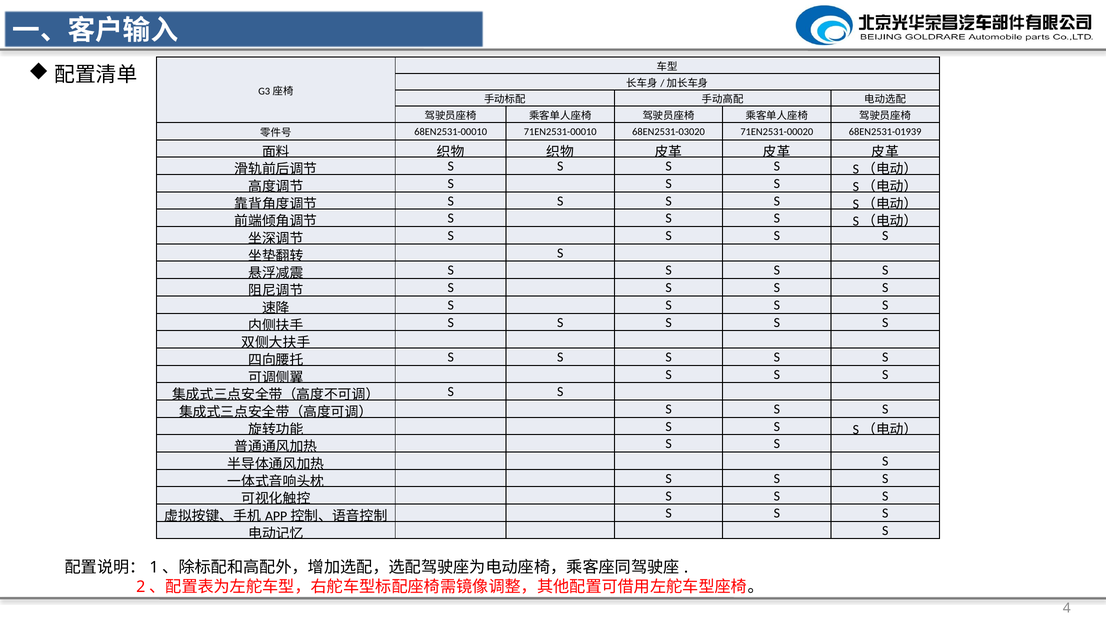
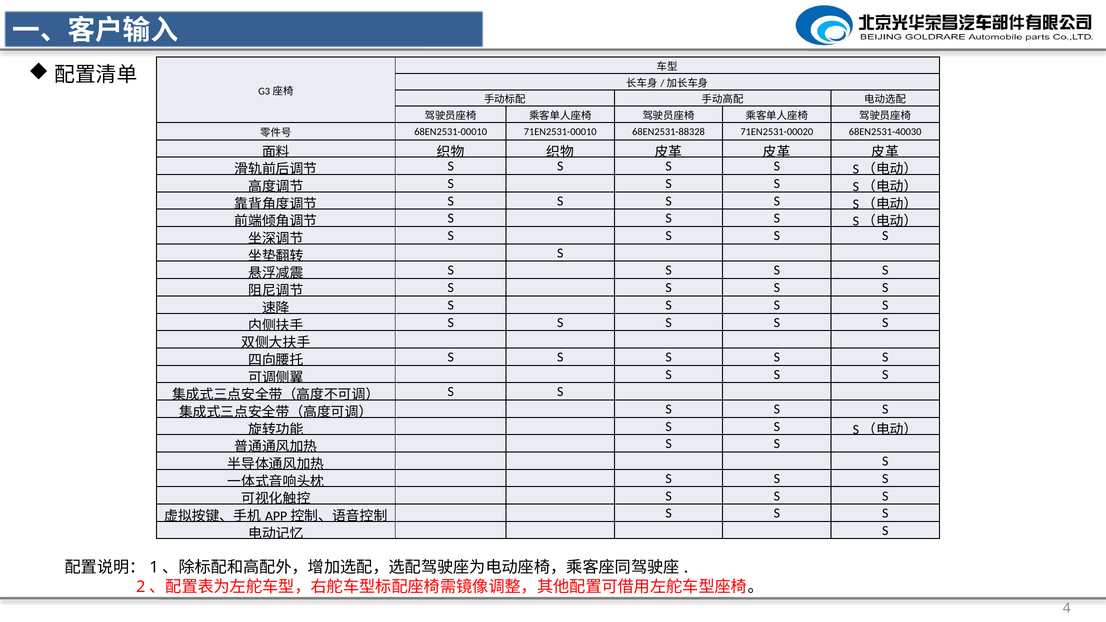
68EN2531-03020: 68EN2531-03020 -> 68EN2531-88328 (669, 132)
68EN2531-01939: 68EN2531-01939 -> 68EN2531-40030 (885, 132)
